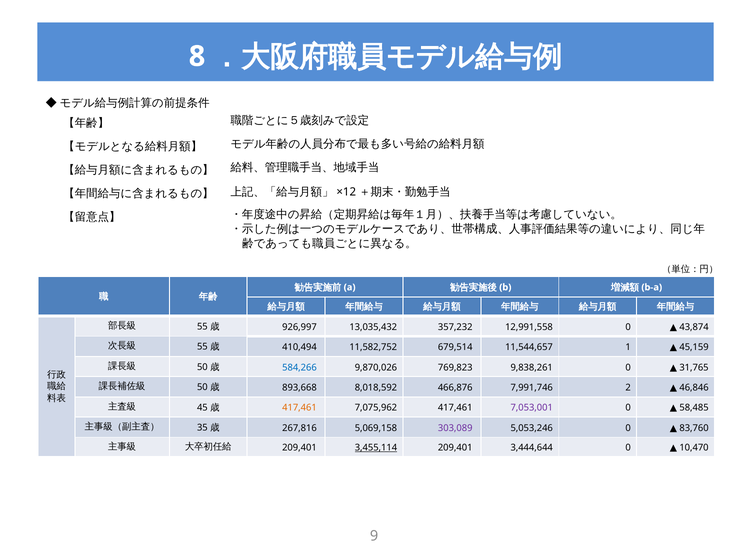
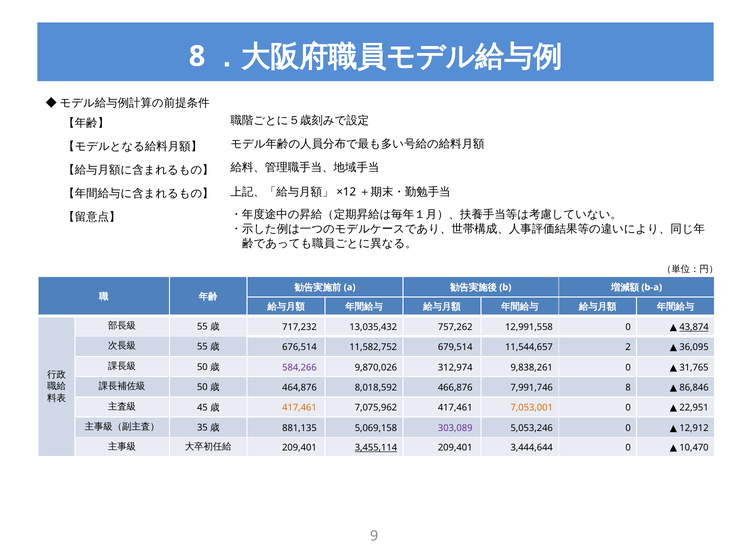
926,997: 926,997 -> 717,232 (299, 327)
357,232: 357,232 -> 757,262 (455, 327)
43,874 underline: none -> present (694, 327)
410,494: 410,494 -> 676,514 (299, 347)
1: 1 -> 2 (628, 347)
45,159: 45,159 -> 36,095 (694, 347)
584,266 colour: blue -> purple (299, 368)
769,823: 769,823 -> 312,974 (455, 368)
893,668: 893,668 -> 464,876 (299, 388)
7,991,746 2: 2 -> 8 (628, 388)
46,846: 46,846 -> 86,846 (694, 388)
7,053,001 colour: purple -> orange (532, 408)
58,485: 58,485 -> 22,951 (694, 408)
267,816: 267,816 -> 881,135 (299, 428)
83,760: 83,760 -> 12,912 (694, 428)
